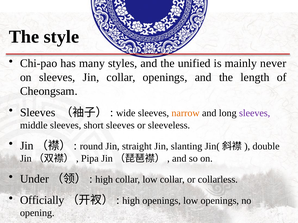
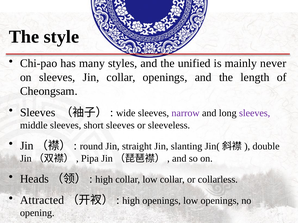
narrow colour: orange -> purple (186, 113)
Under: Under -> Heads (34, 179)
Officially: Officially -> Attracted (42, 201)
